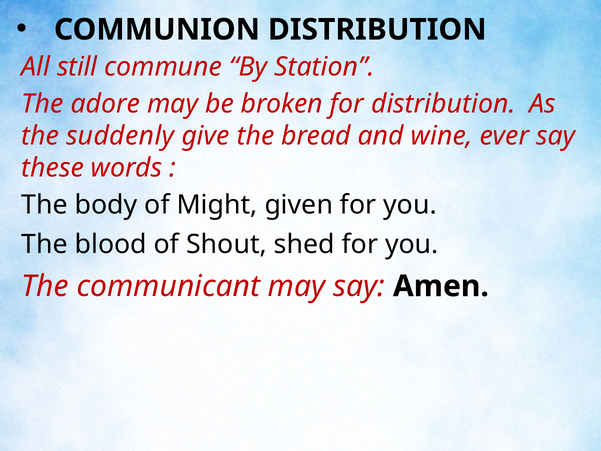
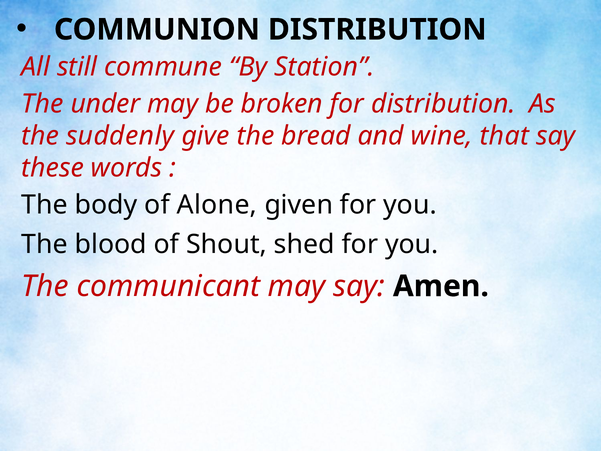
adore: adore -> under (105, 104)
ever: ever -> that (504, 136)
Might: Might -> Alone (217, 205)
